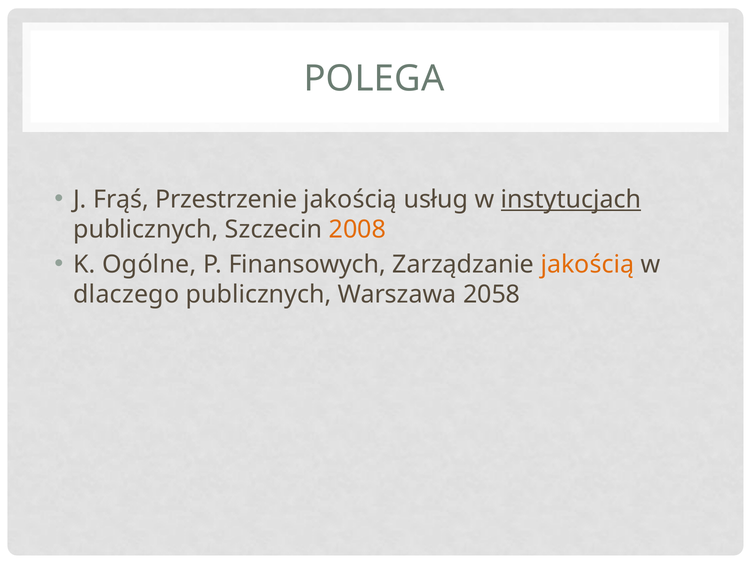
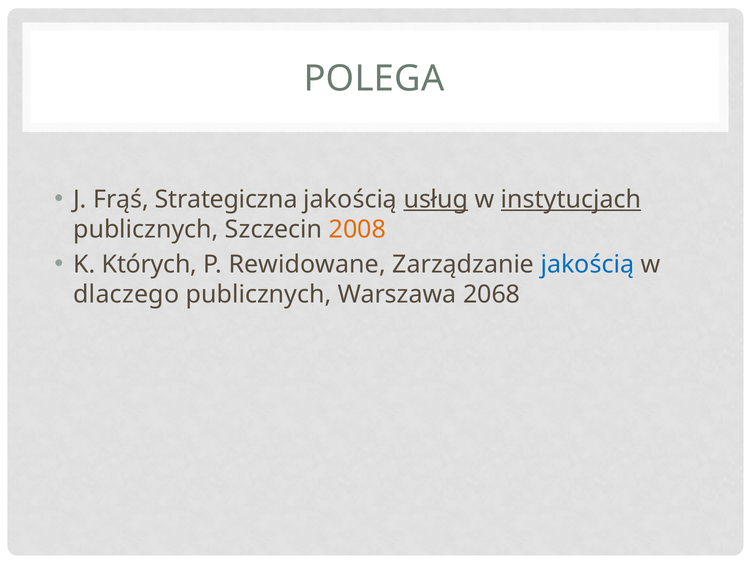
Przestrzenie: Przestrzenie -> Strategiczna (226, 200)
usług underline: none -> present (436, 200)
Ogólne: Ogólne -> Których (150, 265)
Finansowych: Finansowych -> Rewidowane (307, 265)
jakością colour: orange -> blue (587, 265)
2058: 2058 -> 2068 (492, 295)
